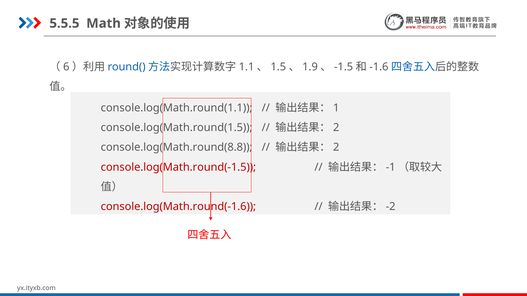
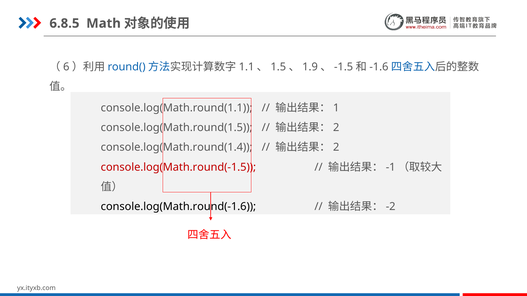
5.5.5: 5.5.5 -> 6.8.5 (64, 23)
console.log(Math.round(8.8: console.log(Math.round(8.8 -> console.log(Math.round(1.4 (177, 148)
console.log(Math.round(-1.6 colour: red -> black (178, 207)
